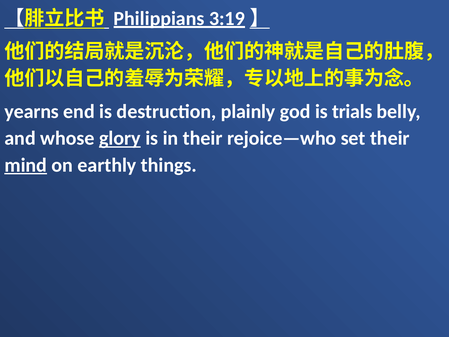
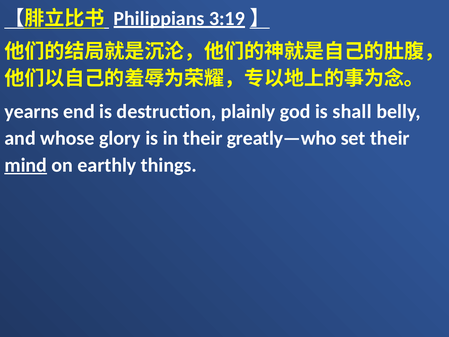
trials: trials -> shall (352, 111)
glory underline: present -> none (120, 138)
rejoice—who: rejoice—who -> greatly—who (282, 138)
